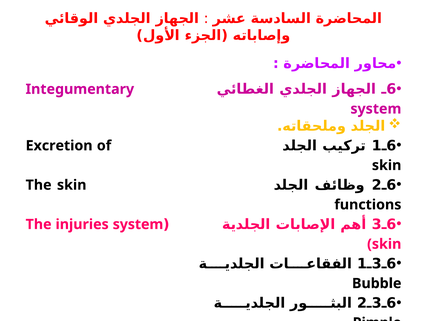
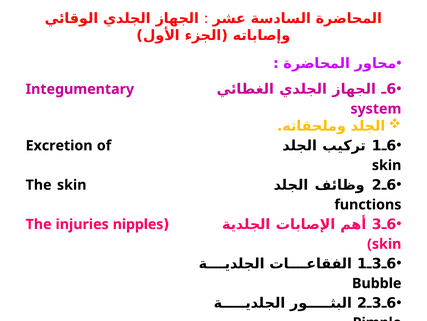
injuries system: system -> nipples (138, 224)
